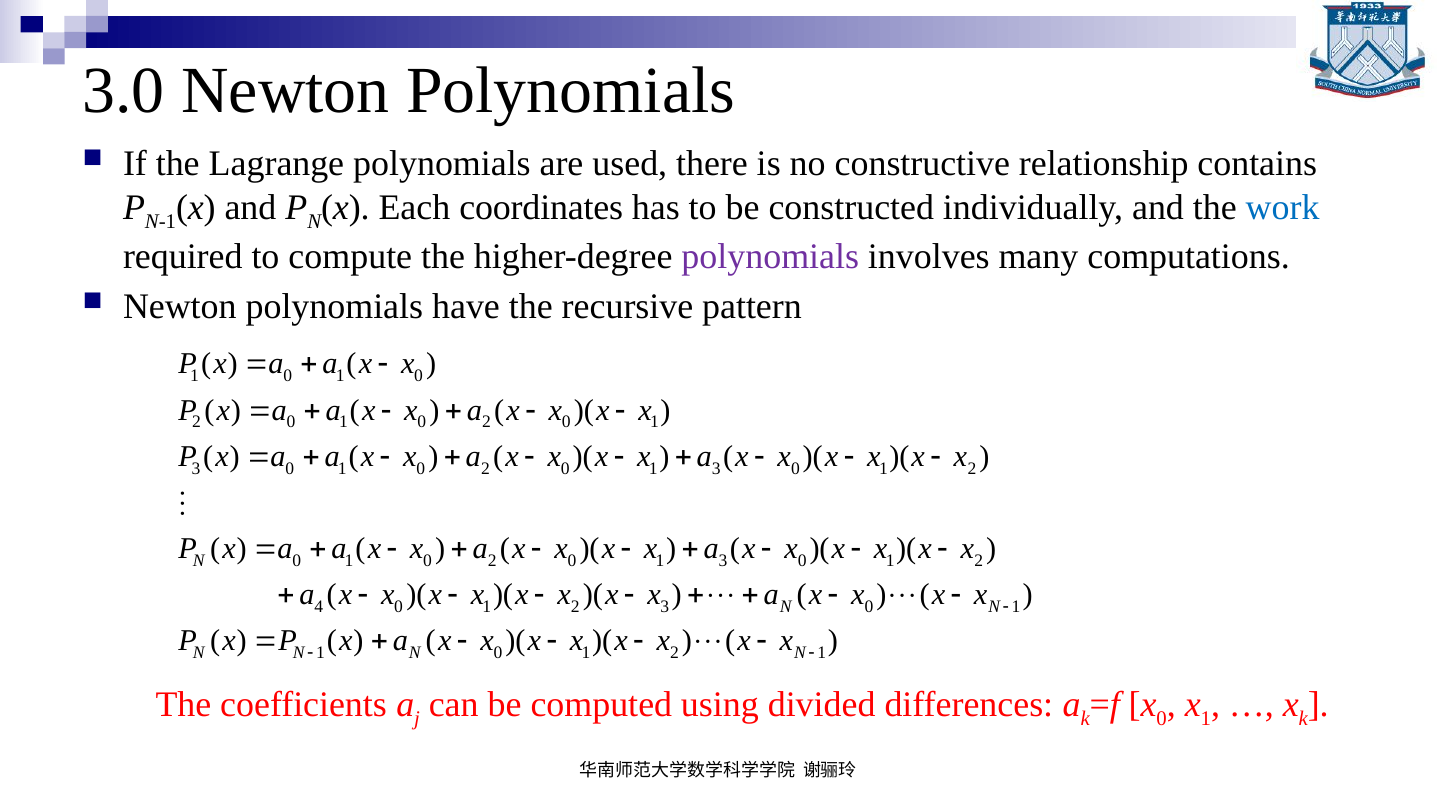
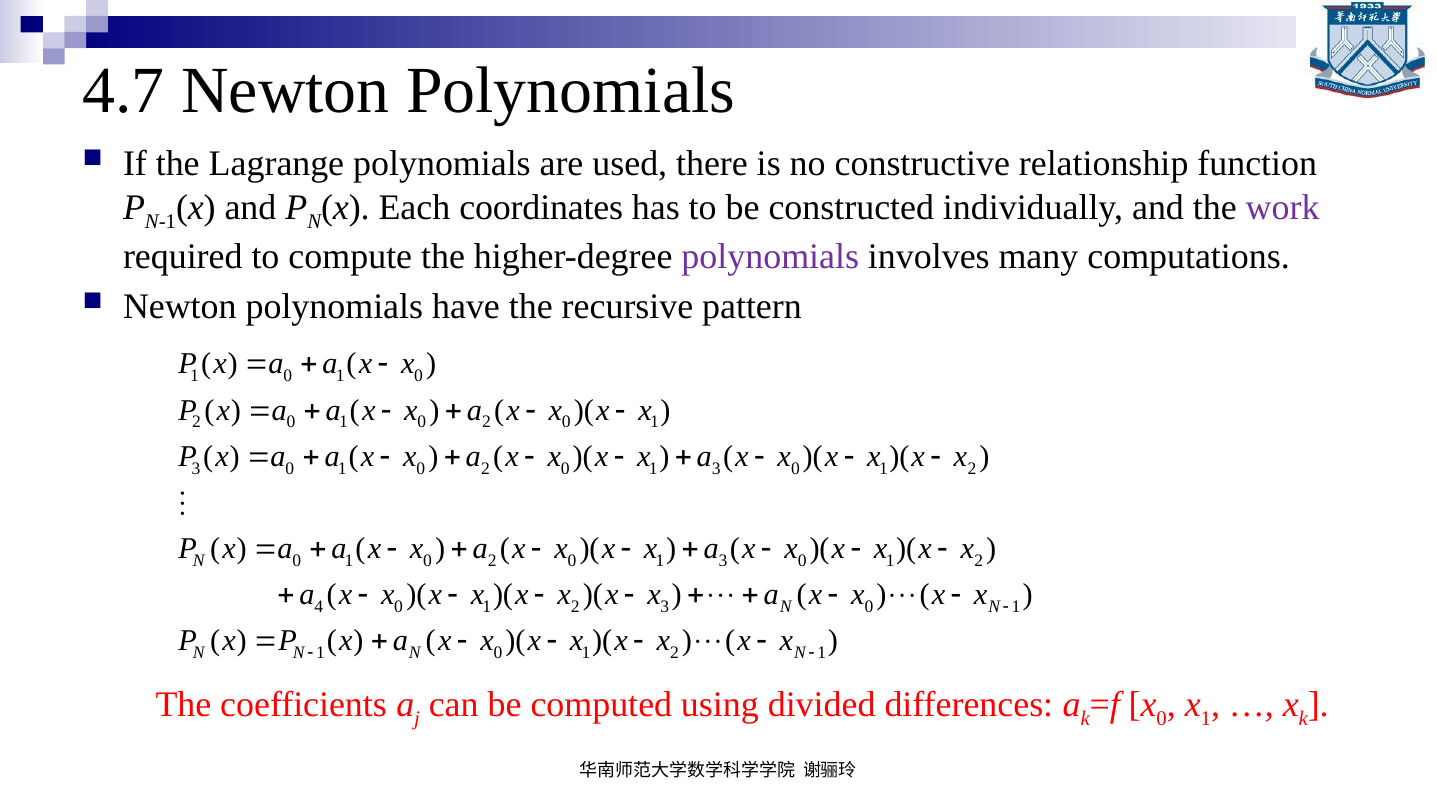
3.0: 3.0 -> 4.7 (124, 91)
contains: contains -> function (1257, 164)
work colour: blue -> purple (1283, 207)
